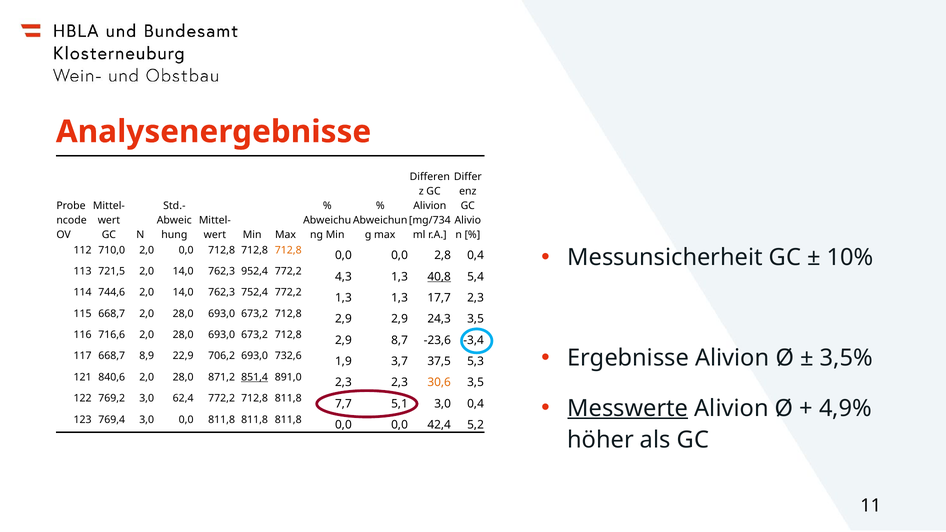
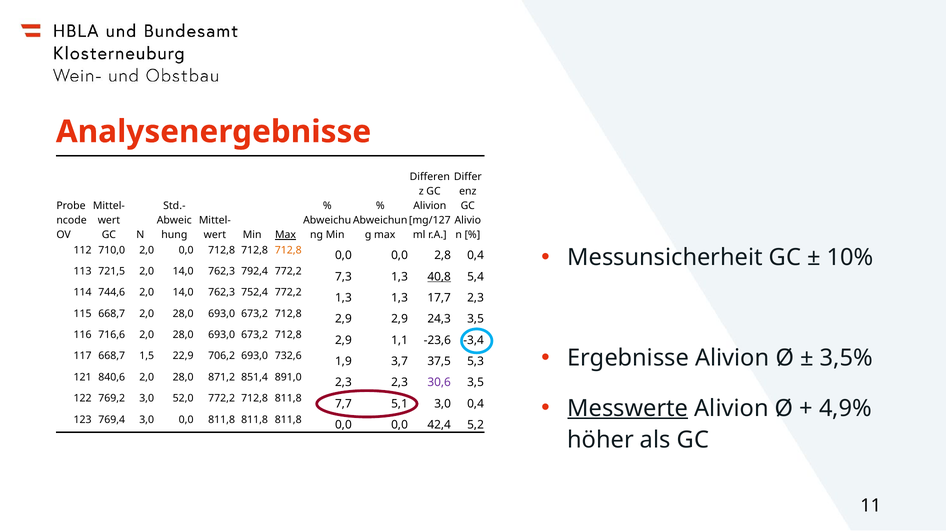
mg/734: mg/734 -> mg/127 (430, 221)
Max underline: none -> present (286, 235)
952,4: 952,4 -> 792,4 (255, 271)
4,3: 4,3 -> 7,3 (343, 277)
8,7: 8,7 -> 1,1 (400, 340)
8,9: 8,9 -> 1,5 (147, 356)
851,4 underline: present -> none (255, 377)
30,6 colour: orange -> purple (439, 383)
62,4: 62,4 -> 52,0 (183, 398)
